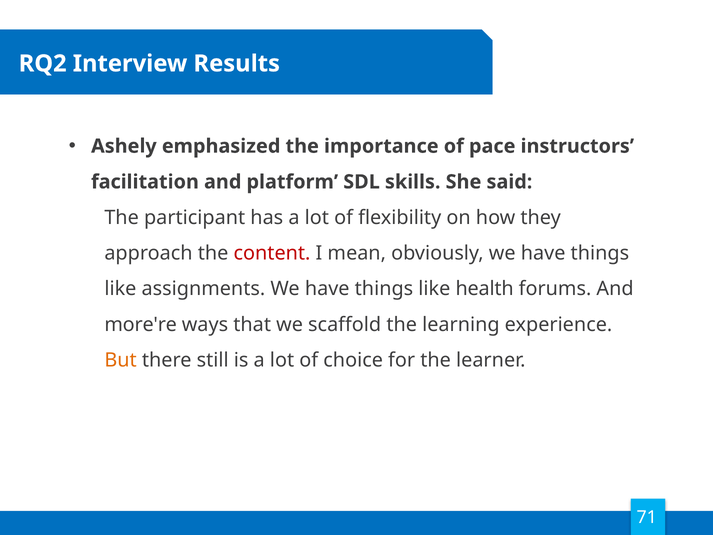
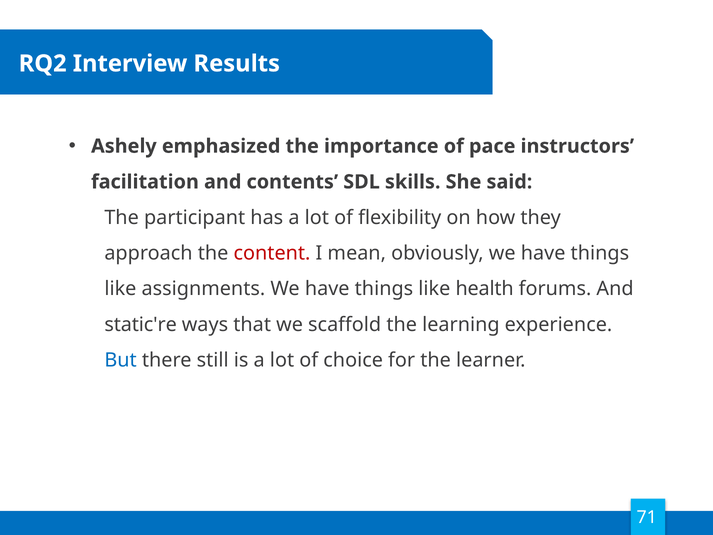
platform: platform -> contents (292, 182)
more're: more're -> static're (141, 324)
But colour: orange -> blue (121, 360)
